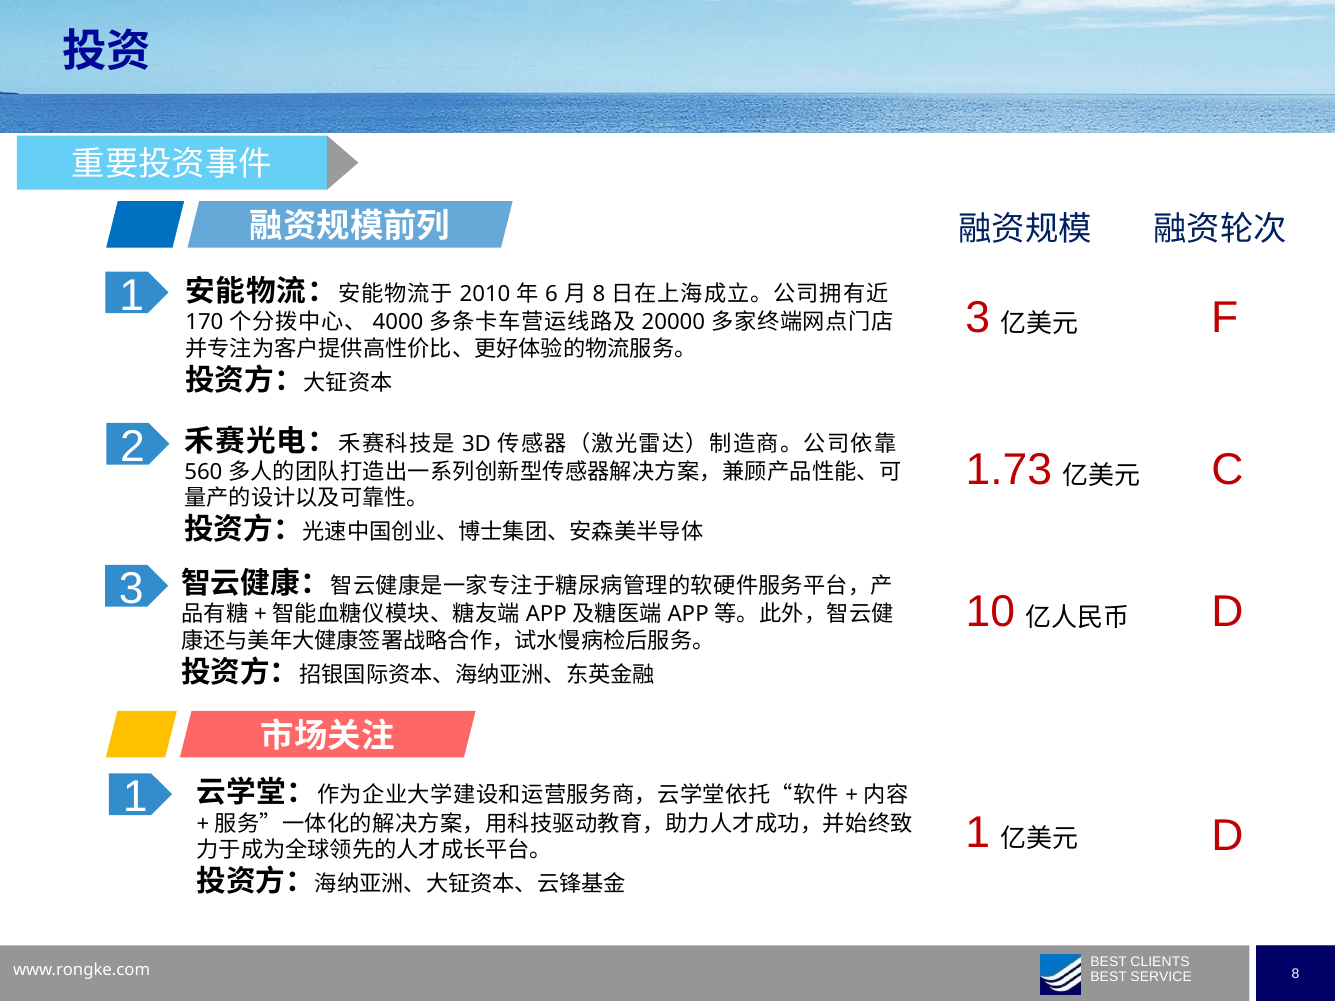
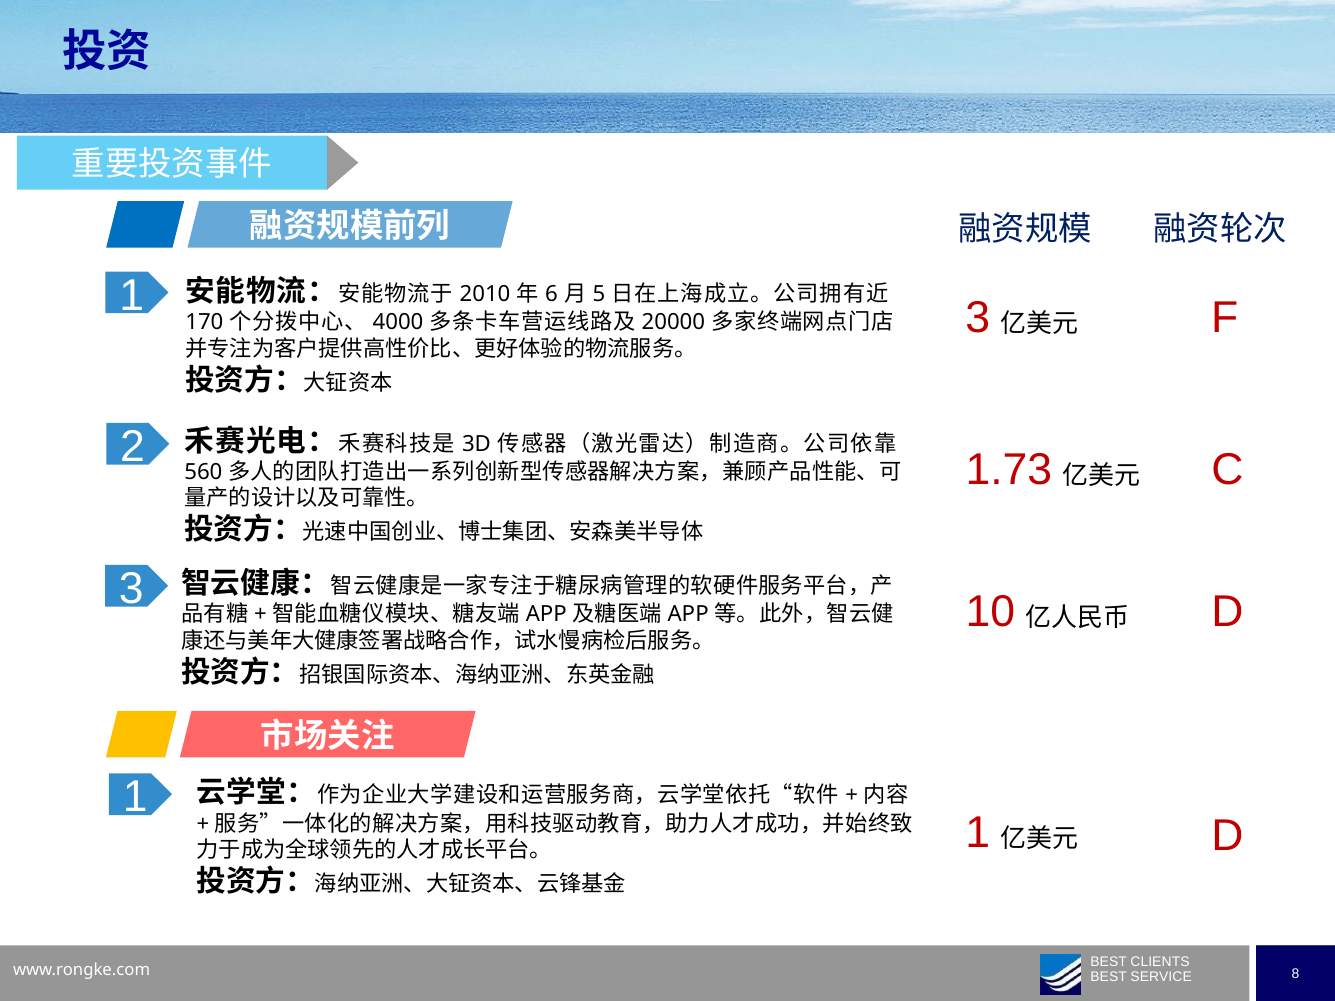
8: 8 -> 5 (599, 294)
